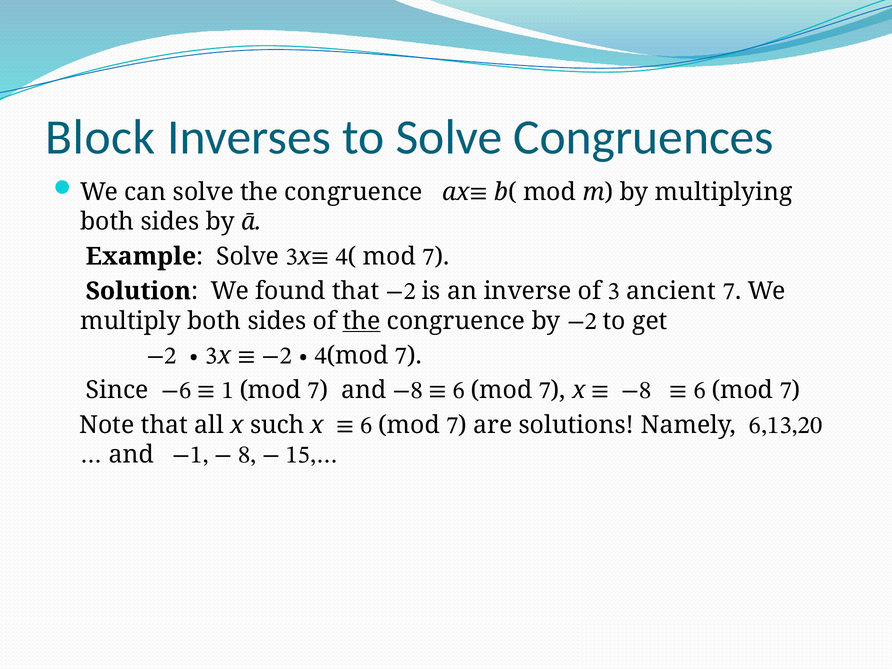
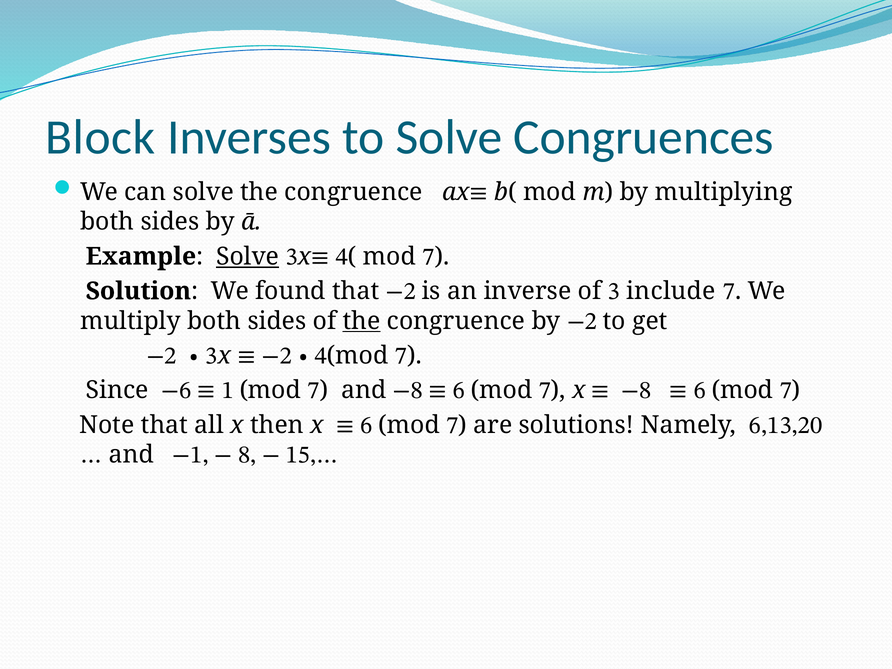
Solve underline: none -> present (248, 256)
ancient: ancient -> include (671, 291)
such: such -> then (277, 425)
